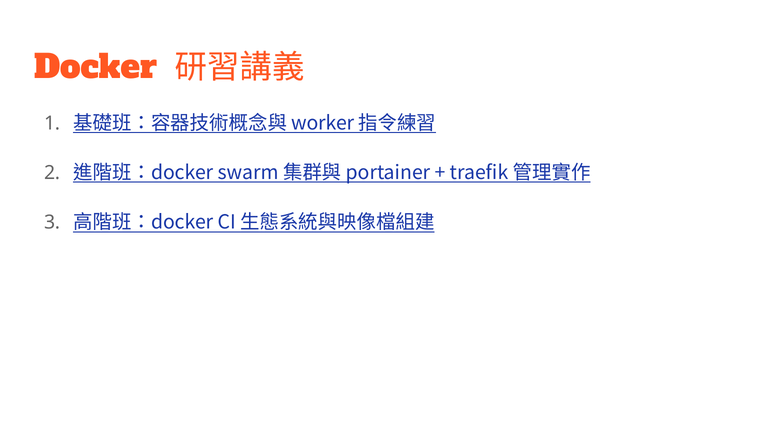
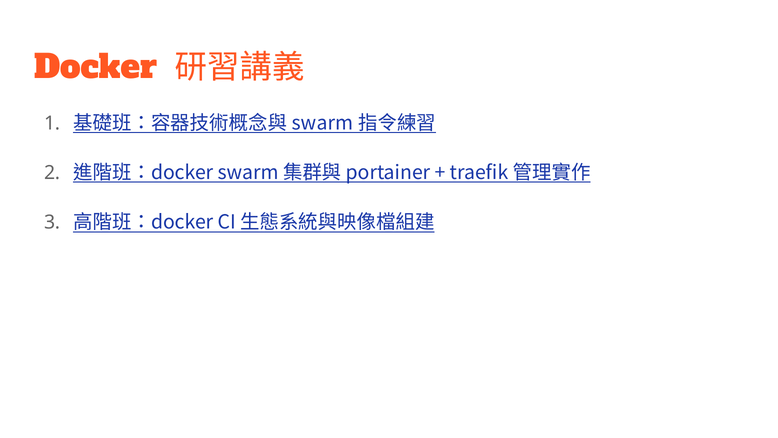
worker: worker -> swarm (323, 123)
